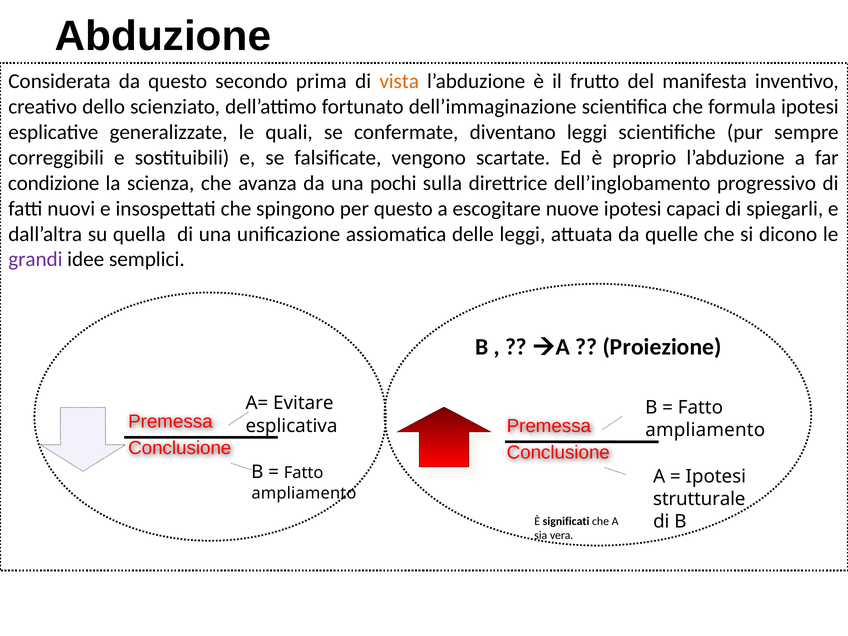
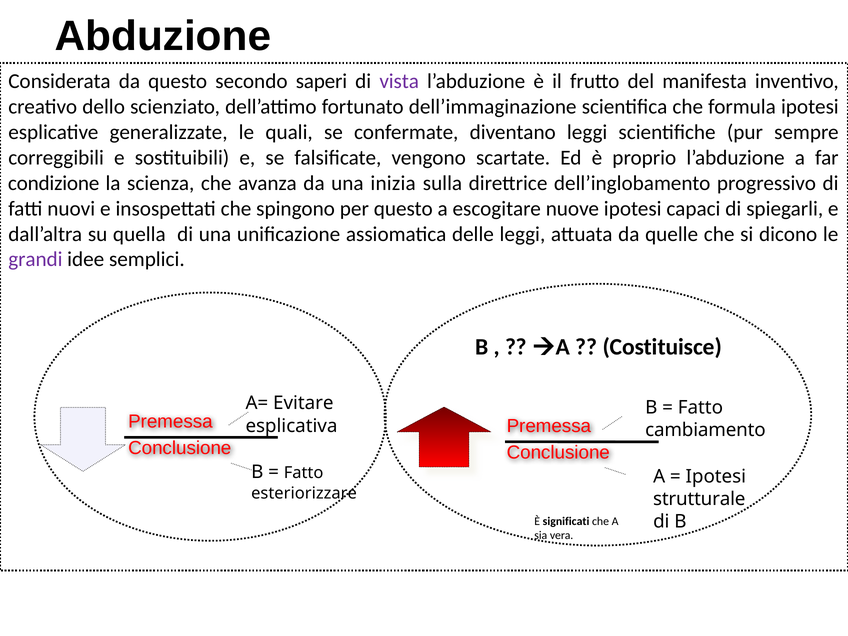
prima: prima -> saperi (321, 81)
vista colour: orange -> purple (399, 81)
pochi: pochi -> inizia (393, 183)
Proiezione: Proiezione -> Costituisce (662, 347)
ampliamento: ampliamento -> cambiamento (705, 430)
ampliamento: ampliamento -> esteriorizzare (304, 493)
